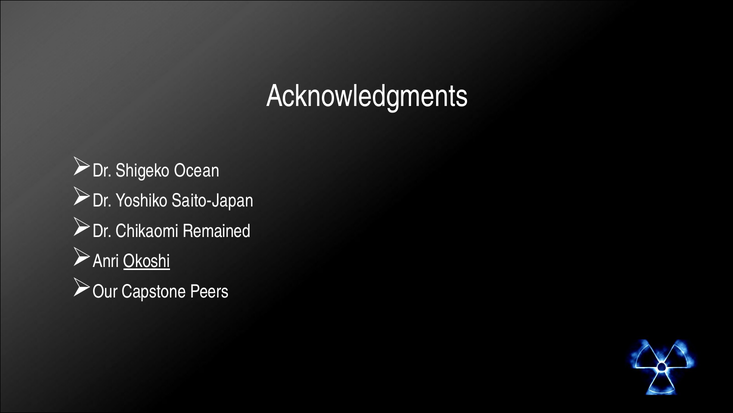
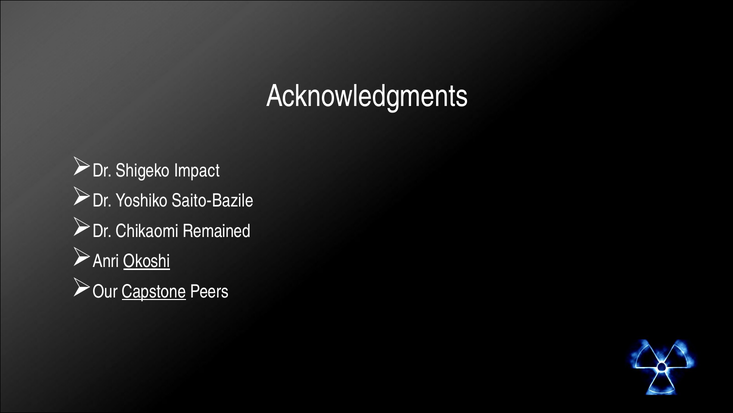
Ocean: Ocean -> Impact (197, 170)
Saito-Japan: Saito-Japan -> Saito-Bazile (213, 200)
Capstone underline: none -> present (154, 291)
